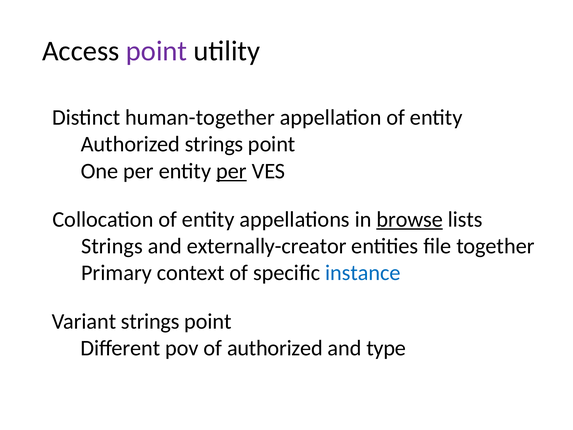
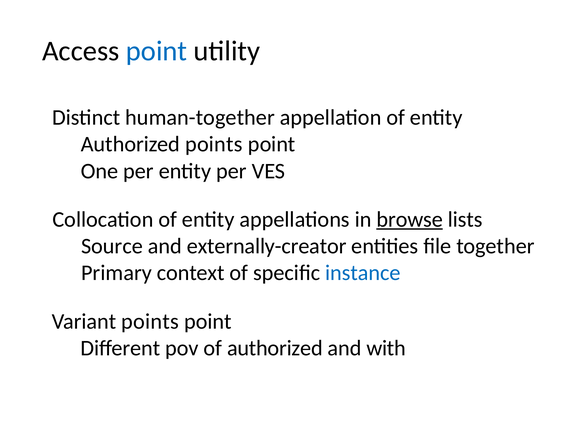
point colour: purple -> blue (157, 51)
Authorized strings: strings -> points (214, 144)
per underline: present -> none (231, 171)
Strings: Strings -> Source (112, 246)
Variant strings: strings -> points (150, 321)
type: type -> with (386, 348)
